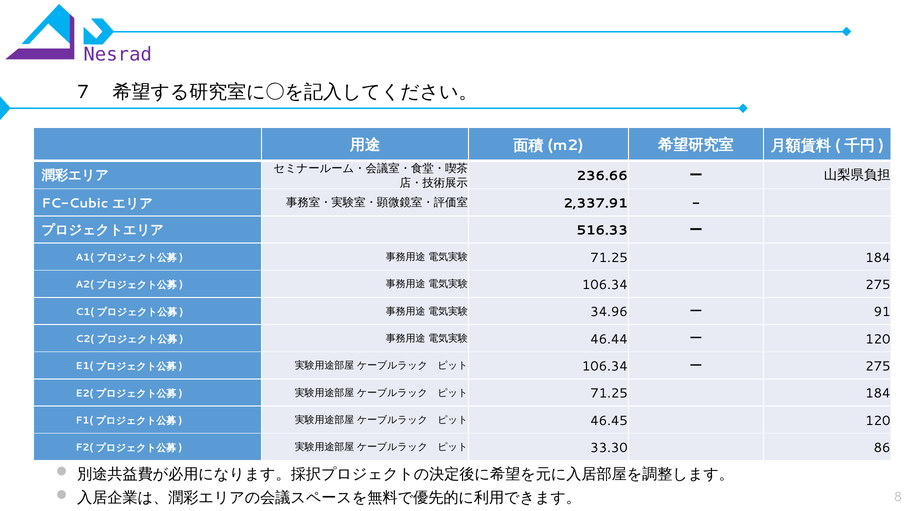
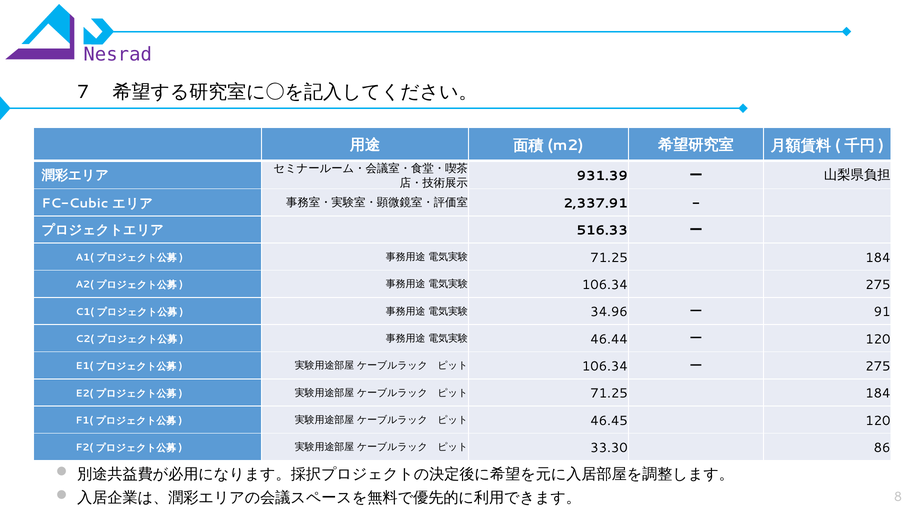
236.66: 236.66 -> 931.39 (602, 176)
